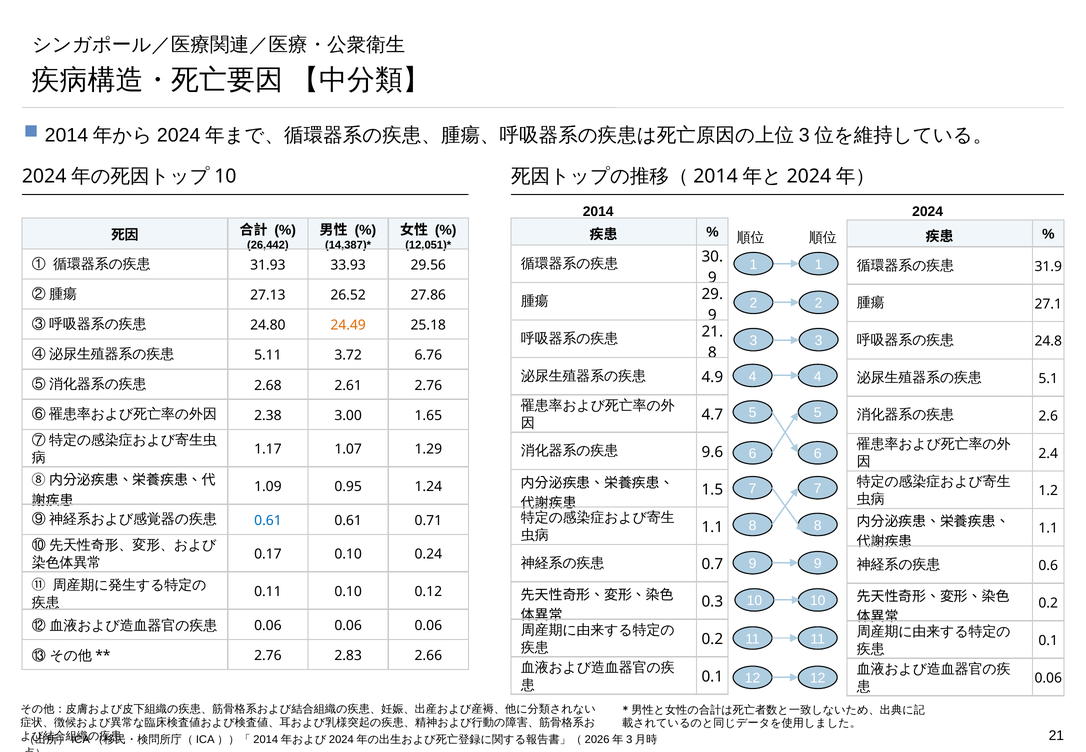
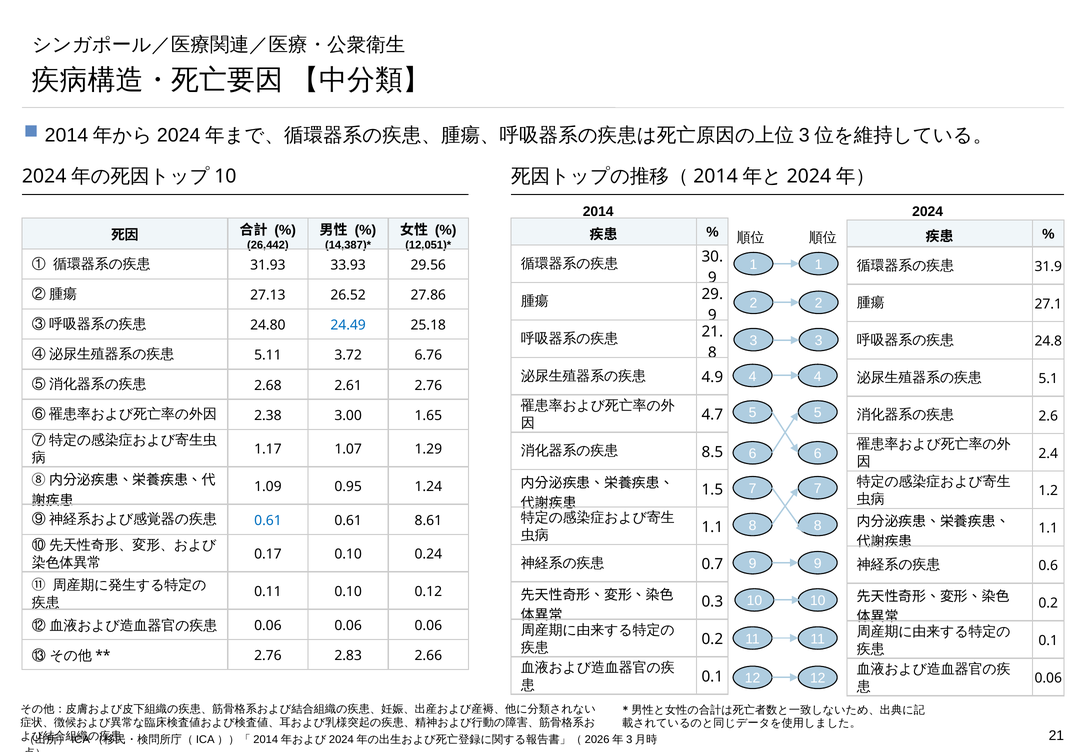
24.49 colour: orange -> blue (348, 325)
9.6: 9.6 -> 8.5 (712, 452)
0.71: 0.71 -> 8.61 (428, 520)
